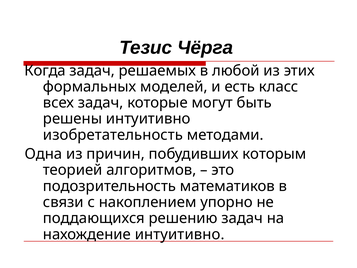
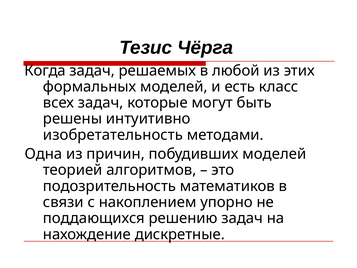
побудивших которым: которым -> моделей (274, 154)
нахождение интуитивно: интуитивно -> дискретные (180, 234)
